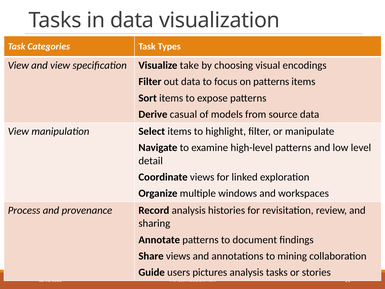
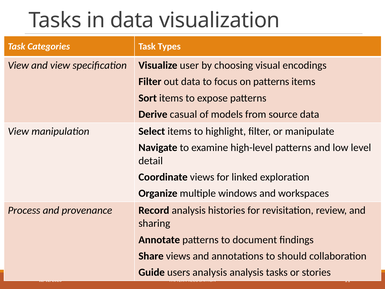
take: take -> user (189, 65)
mining: mining -> should (292, 256)
users pictures: pictures -> analysis (210, 272)
